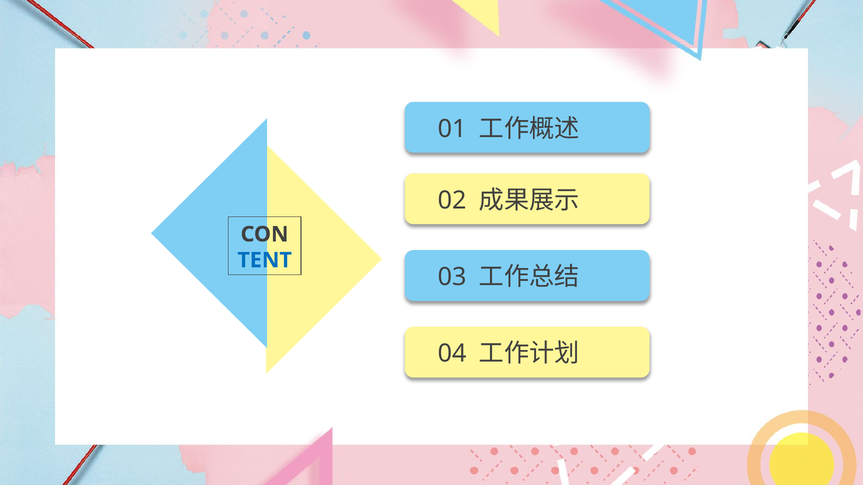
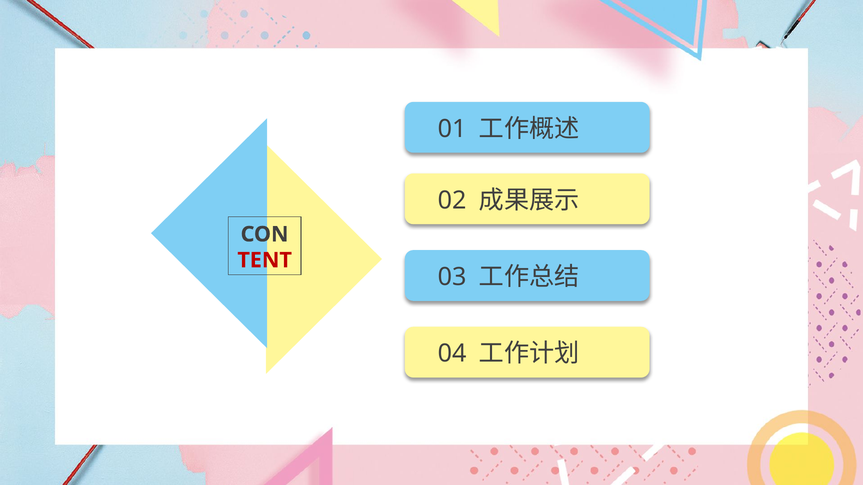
TENT colour: blue -> red (265, 260)
